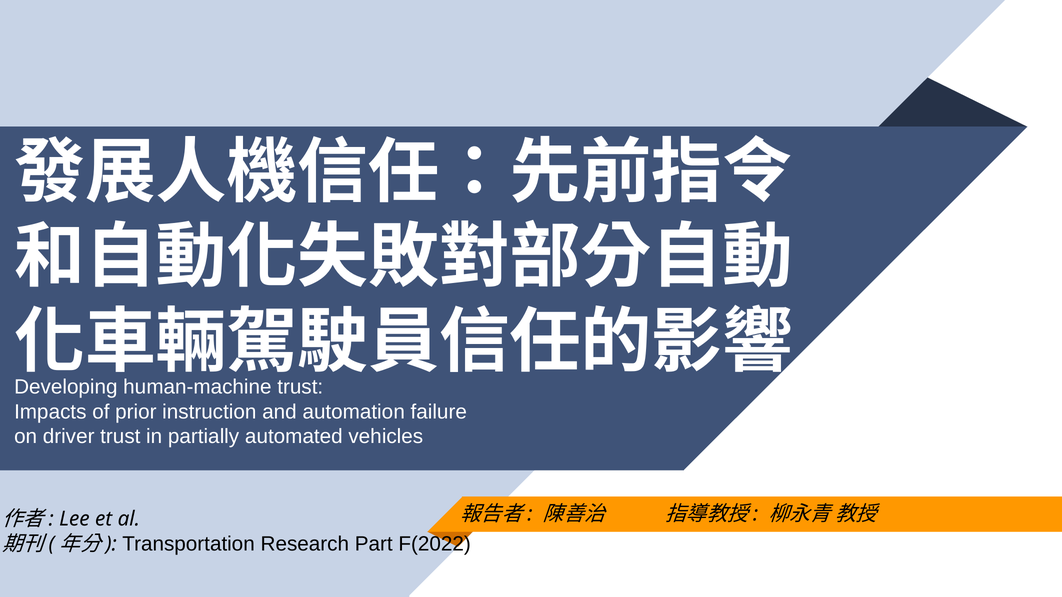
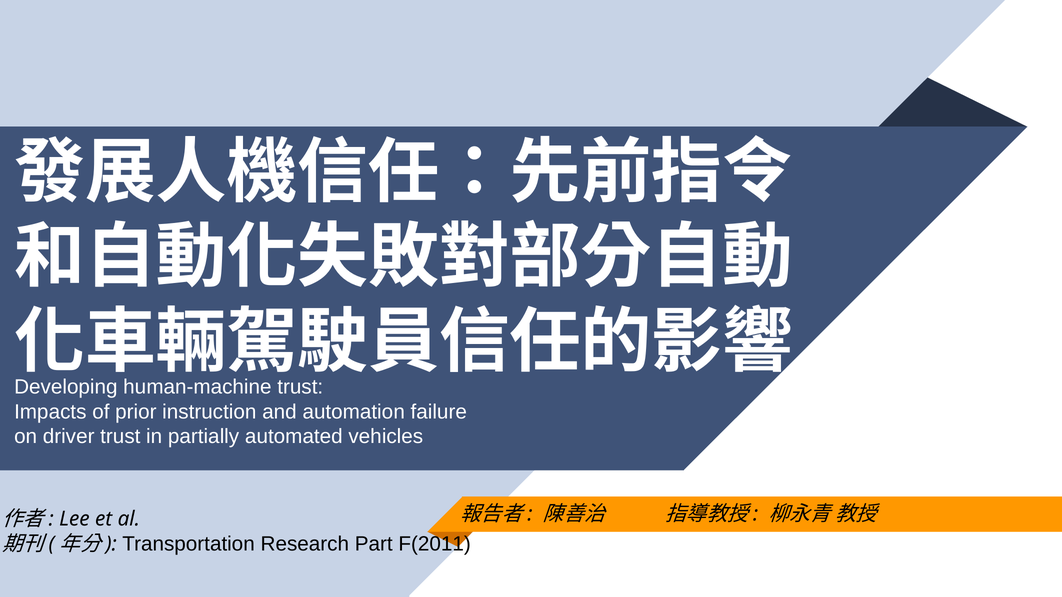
F(2022: F(2022 -> F(2011 (435, 544)
